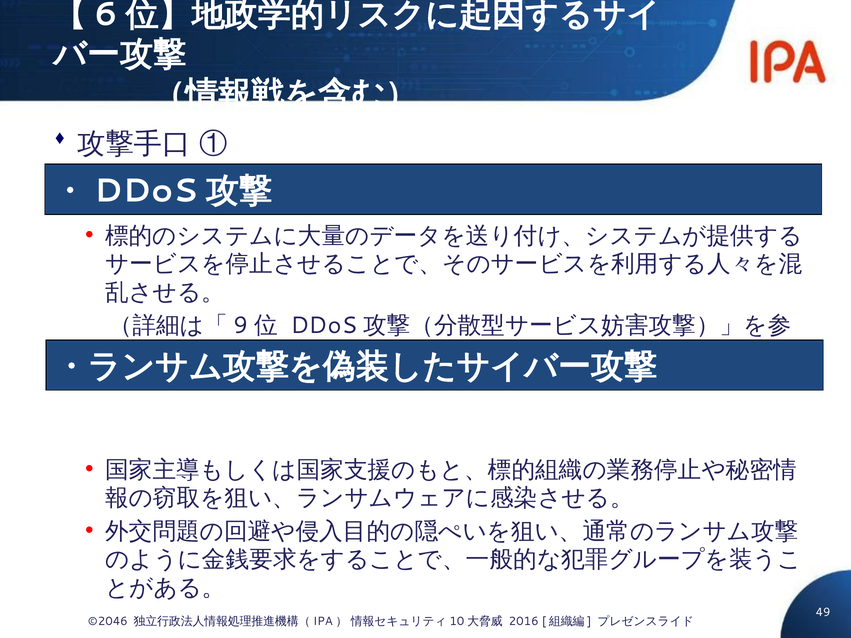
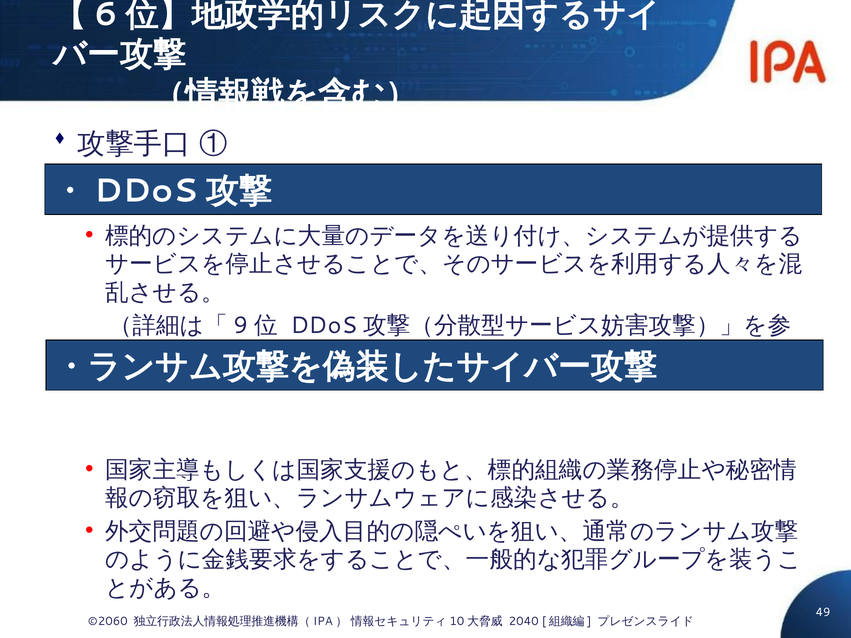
©2046: ©2046 -> ©2060 (108, 622)
2016: 2016 -> 2040 (524, 622)
